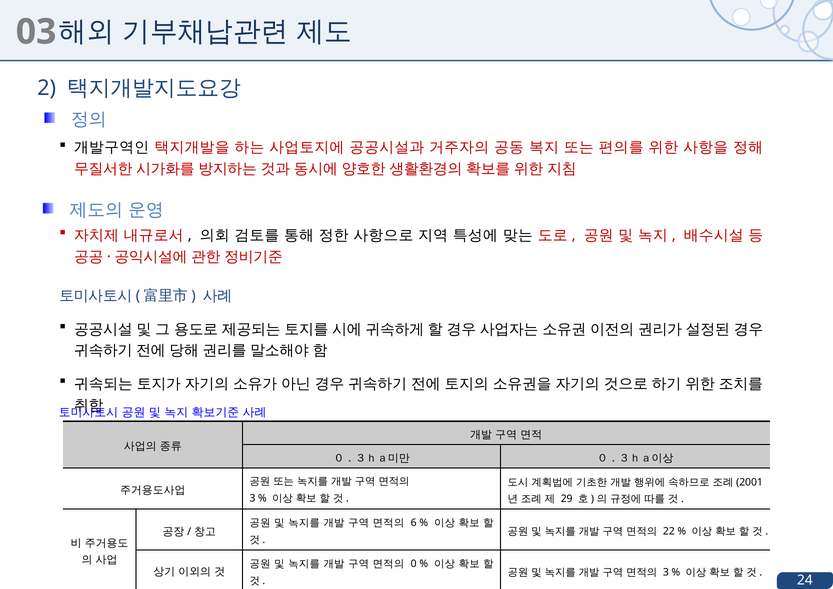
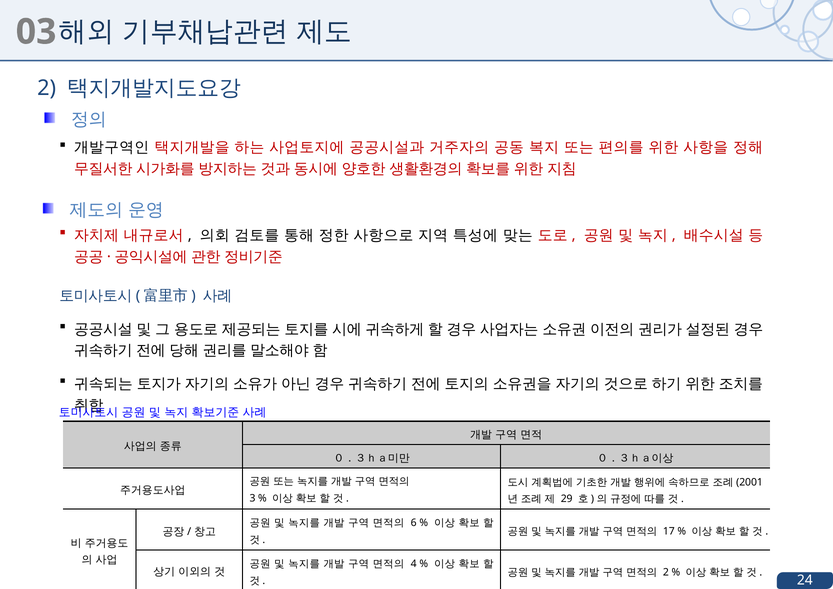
22: 22 -> 17 (669, 531)
0: 0 -> 4 (414, 564)
3: 3 -> 2 (666, 572)
